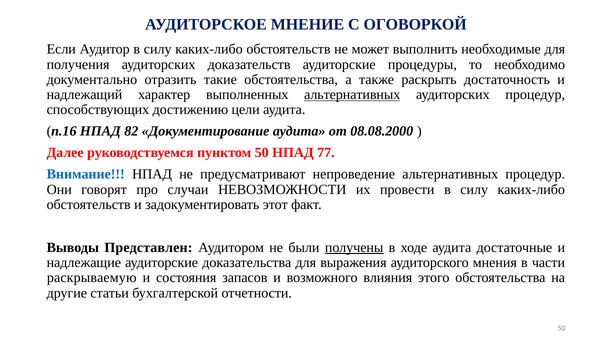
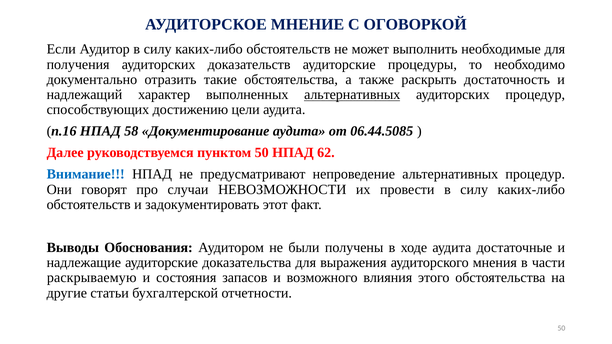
82: 82 -> 58 (131, 131)
08.08.2000: 08.08.2000 -> 06.44.5085 (382, 131)
77: 77 -> 62 (326, 153)
Представлен: Представлен -> Обоснования (149, 248)
получены underline: present -> none (354, 248)
